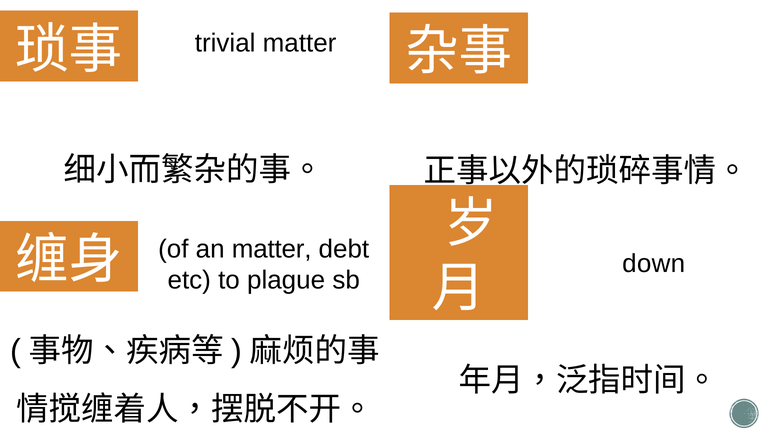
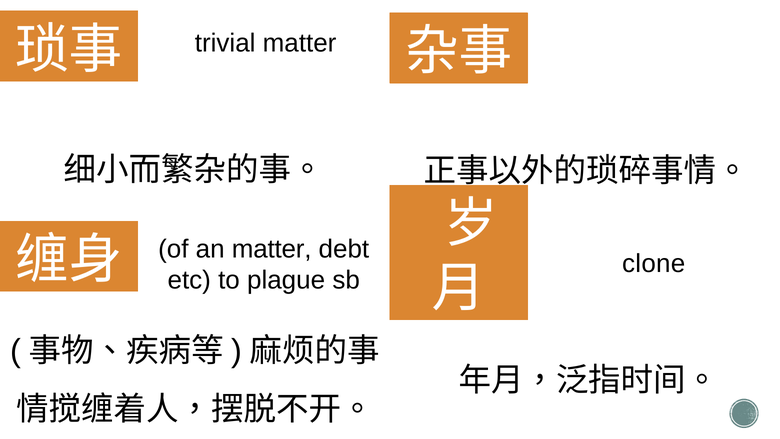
down: down -> clone (654, 263)
